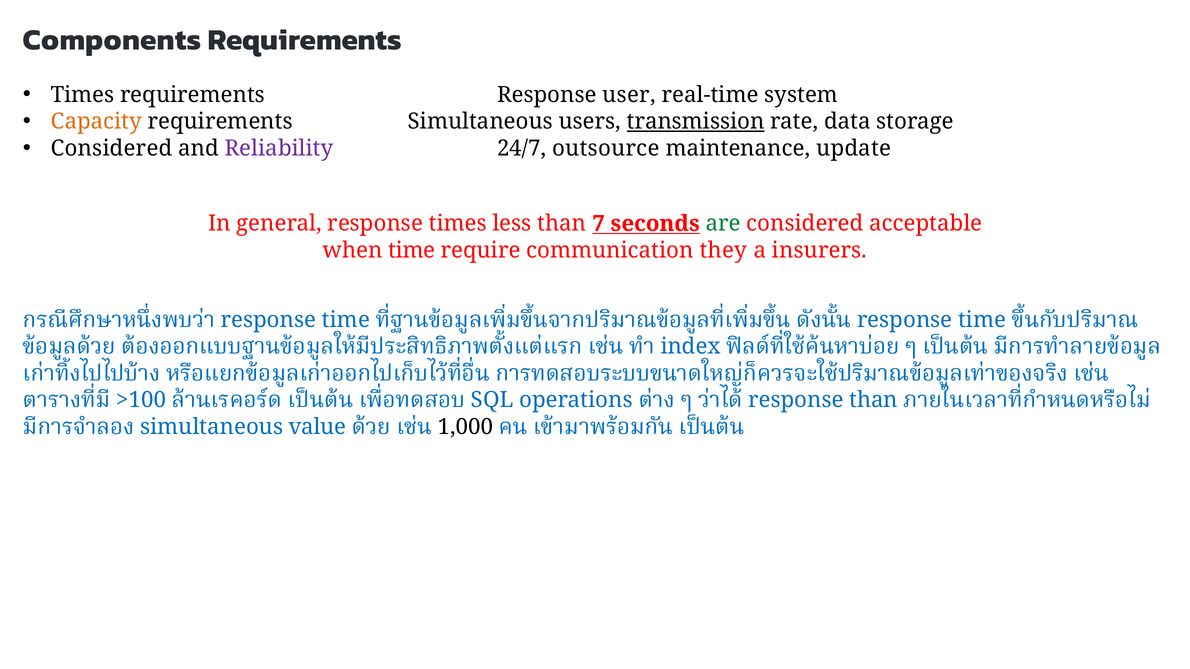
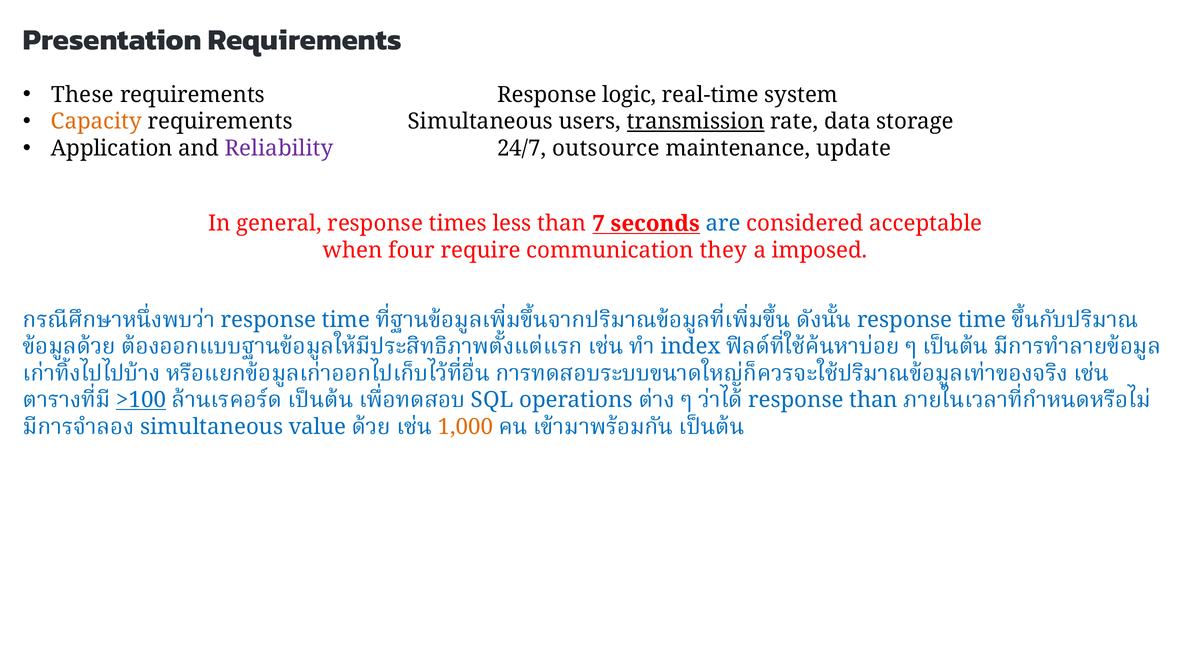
Components: Components -> Presentation (112, 40)
Times: Times -> These (82, 95)
user: user -> logic (629, 95)
Considered: Considered -> Application (112, 148)
are colour: green -> blue (723, 224)
when time: time -> four (412, 250)
insurers: insurers -> imposed (820, 250)
>100 underline: none -> present (141, 400)
1,000 colour: black -> orange (465, 427)
